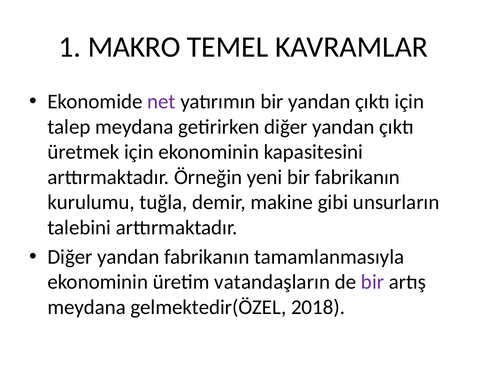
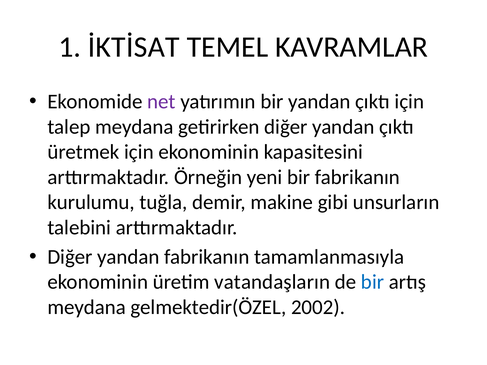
MAKRO: MAKRO -> İKTİSAT (134, 47)
bir colour: purple -> blue (373, 282)
2018: 2018 -> 2002 (318, 307)
